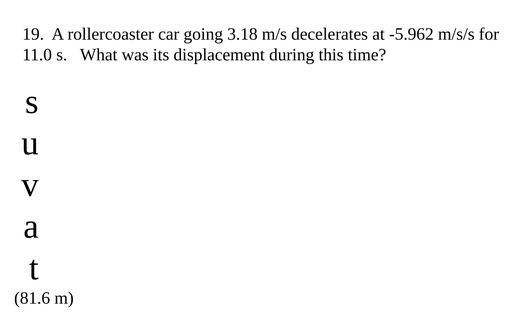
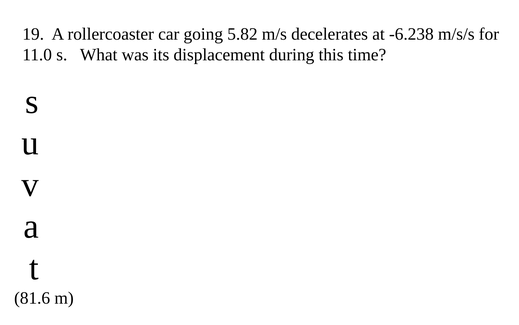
3.18: 3.18 -> 5.82 (242, 34)
-5.962: -5.962 -> -6.238 (411, 34)
